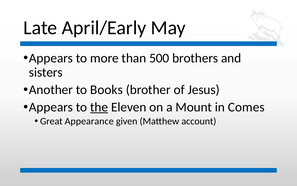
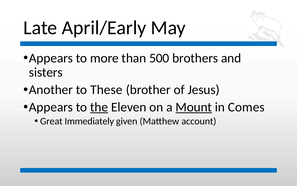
Books: Books -> These (106, 90)
Mount underline: none -> present (194, 107)
Appearance: Appearance -> Immediately (89, 121)
